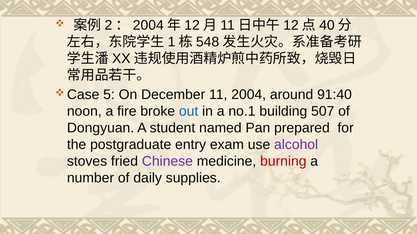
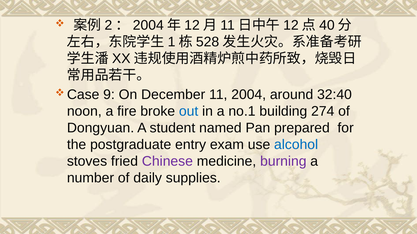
548: 548 -> 528 (208, 42)
5: 5 -> 9 (109, 95)
91:40: 91:40 -> 32:40 (334, 95)
507: 507 -> 274 (323, 112)
alcohol colour: purple -> blue (296, 145)
burning colour: red -> purple (283, 162)
